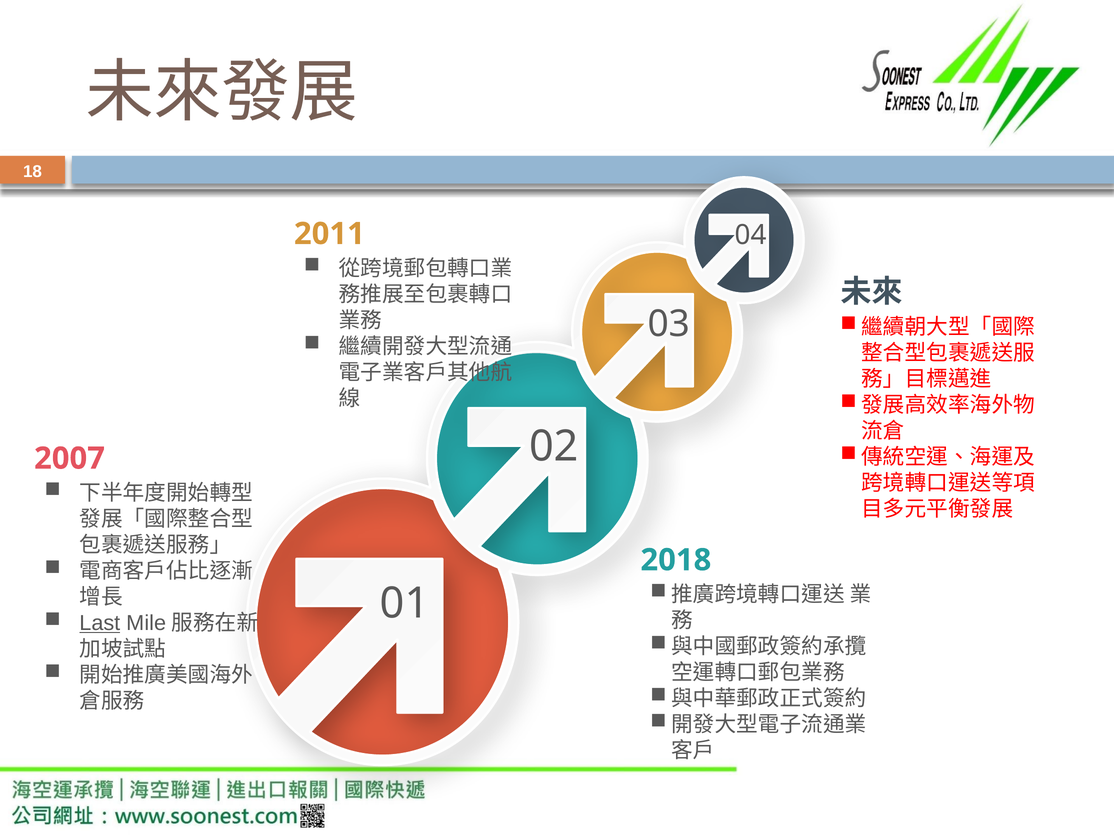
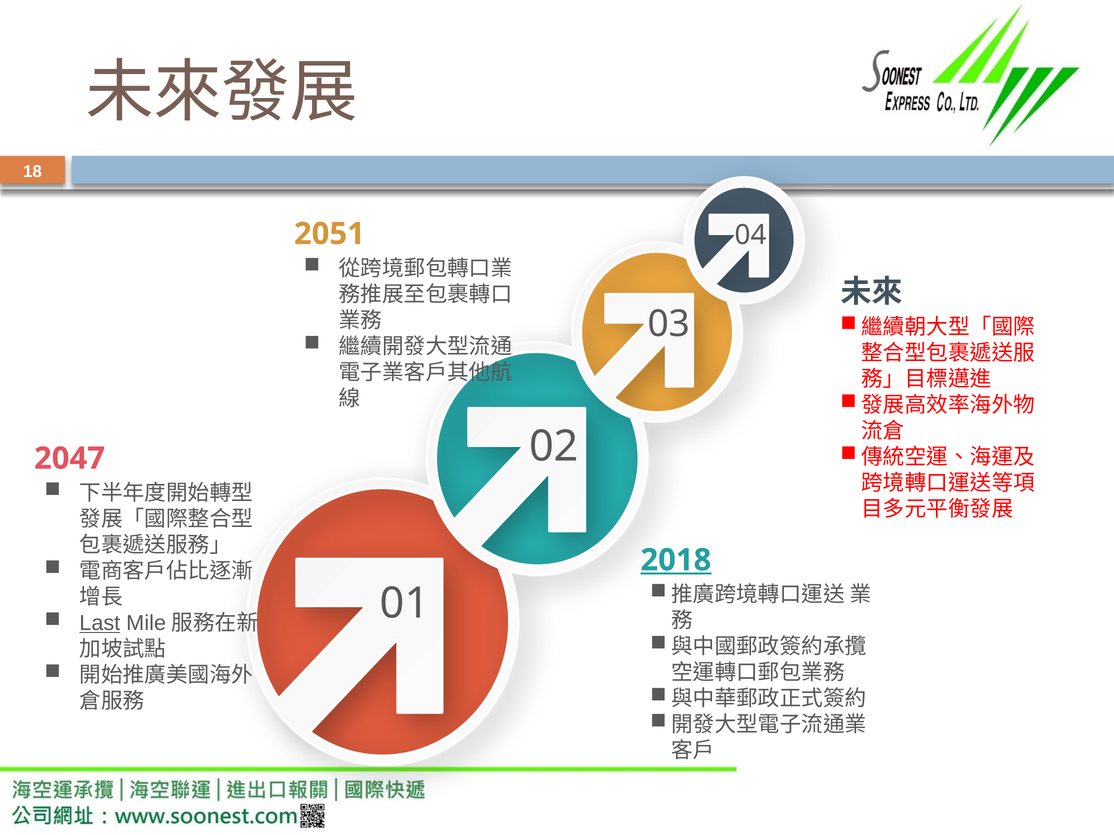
2011: 2011 -> 2051 (329, 234)
2007: 2007 -> 2047 (70, 459)
2018 underline: none -> present (676, 560)
